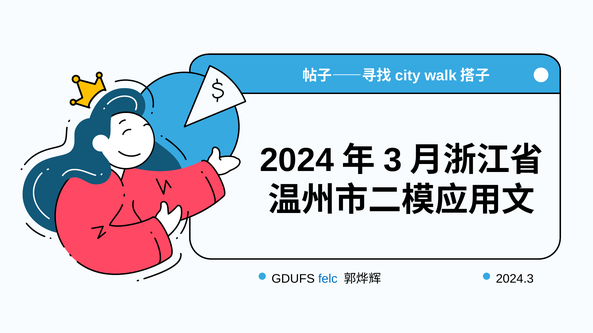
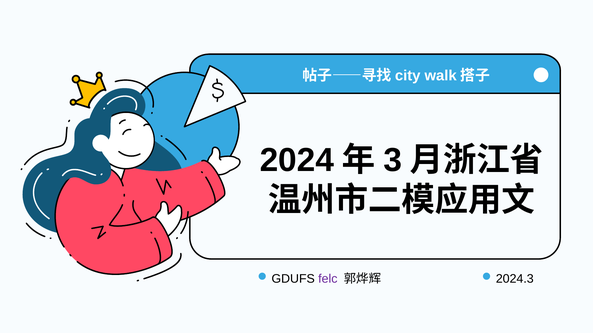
felc colour: blue -> purple (328, 279)
